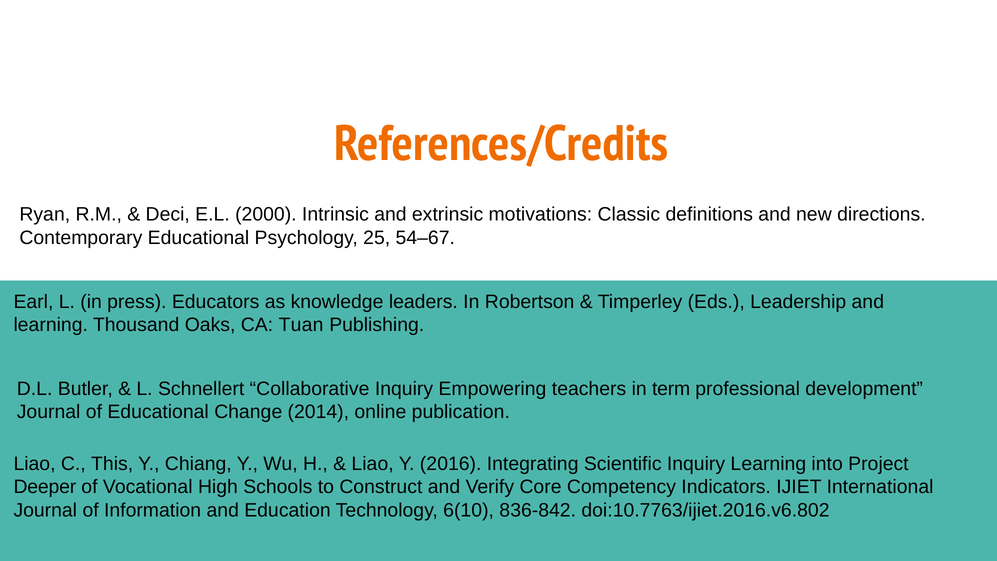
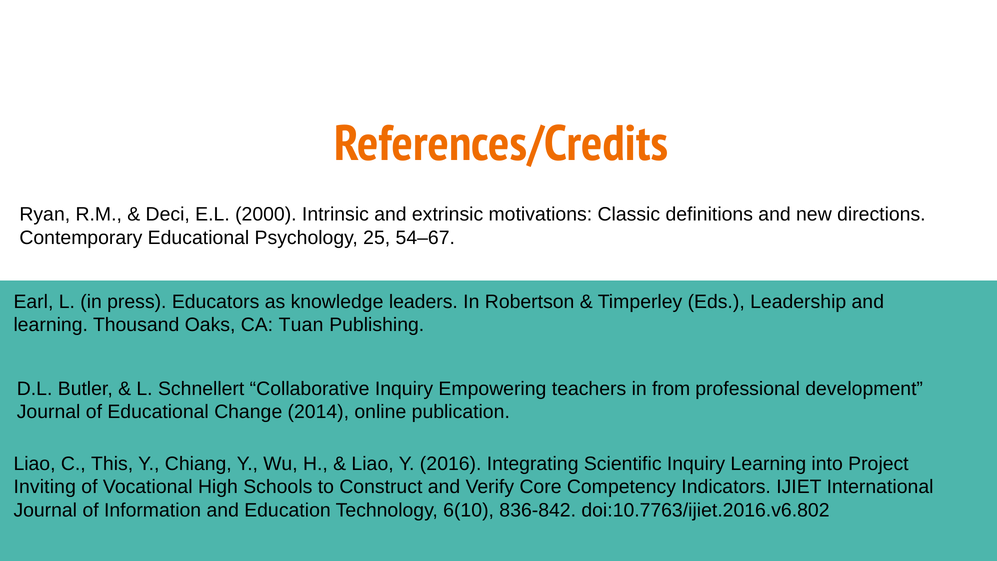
term: term -> from (671, 389)
Deeper: Deeper -> Inviting (45, 487)
